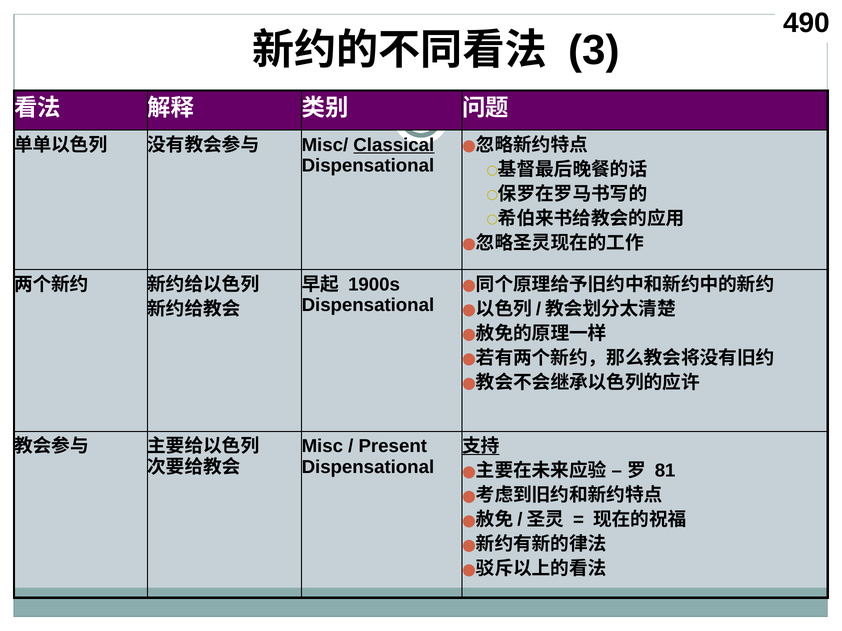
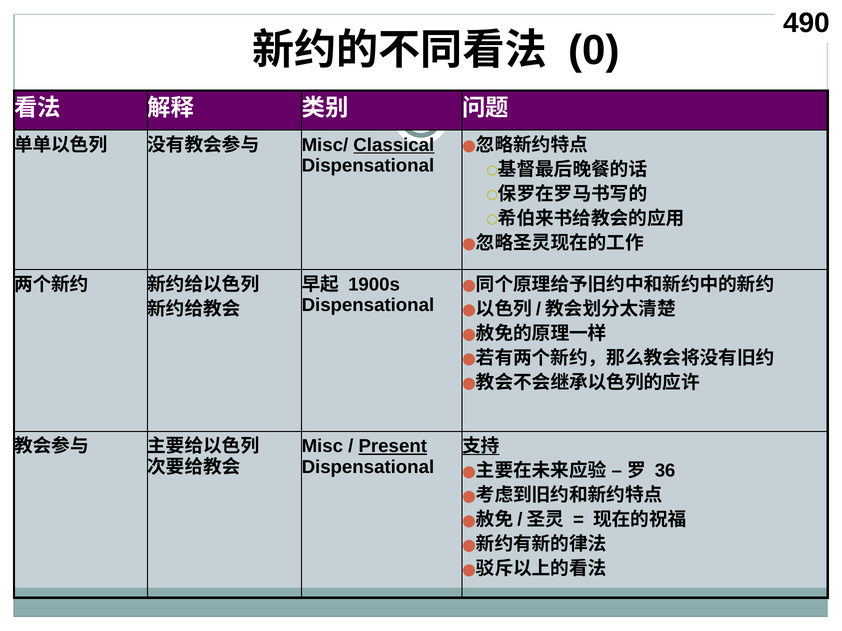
3: 3 -> 0 (594, 50)
Present underline: none -> present (393, 447)
81: 81 -> 36 (665, 471)
